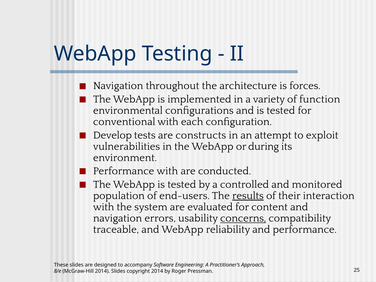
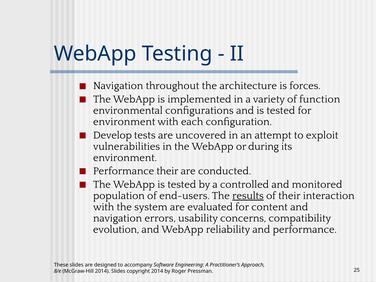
conventional: conventional -> environment (124, 122)
constructs: constructs -> uncovered (201, 135)
Performance with: with -> their (167, 171)
concerns underline: present -> none (243, 218)
traceable: traceable -> evolution (116, 230)
